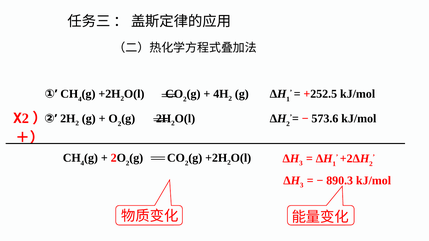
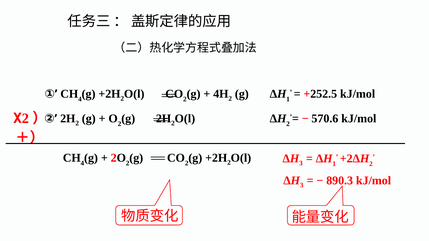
573.6: 573.6 -> 570.6 (325, 119)
